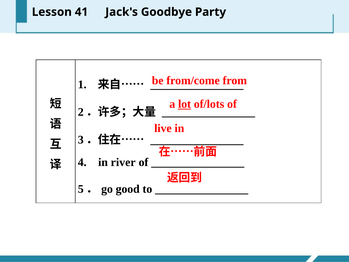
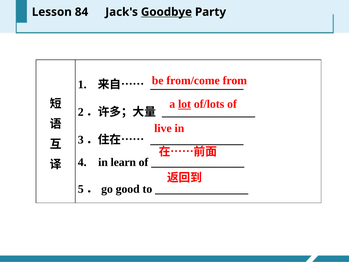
41: 41 -> 84 (81, 12)
Goodbye underline: none -> present (166, 12)
river: river -> learn (123, 162)
